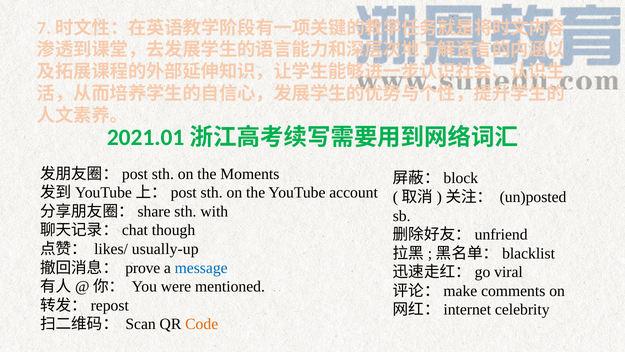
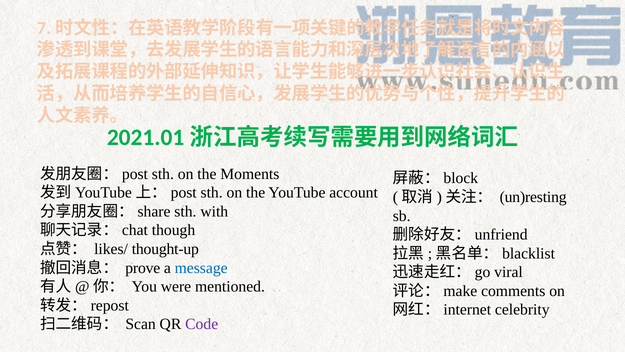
un)posted: un)posted -> un)resting (533, 197)
usually-up: usually-up -> thought-up (165, 249)
Code colour: orange -> purple (202, 324)
